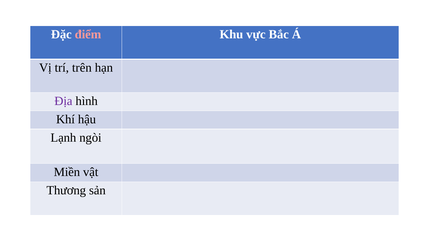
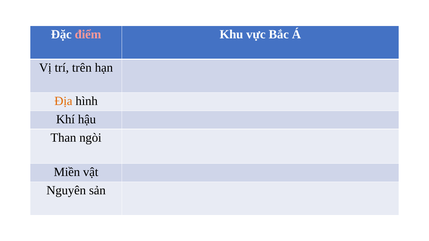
Địa colour: purple -> orange (63, 101)
Lạnh: Lạnh -> Than (63, 138)
Thương: Thương -> Nguyên (66, 191)
